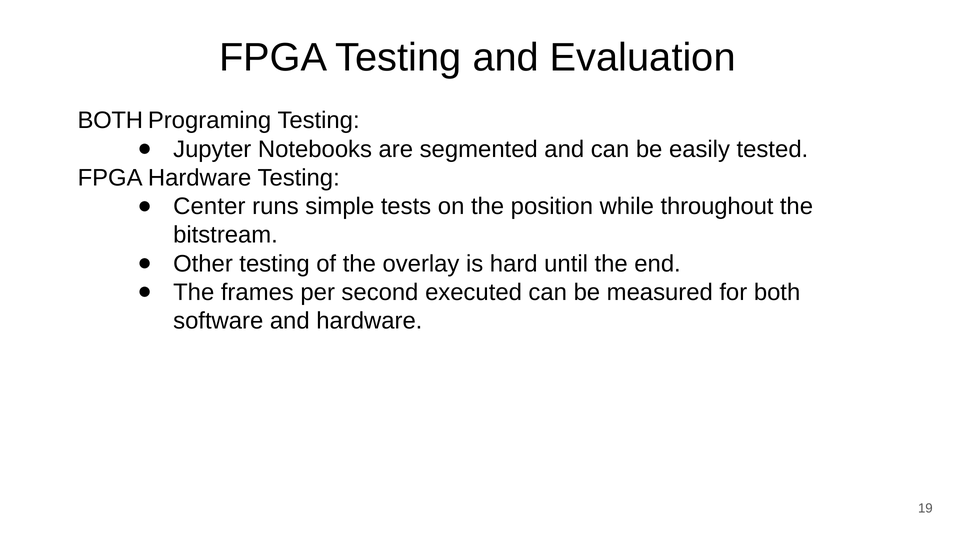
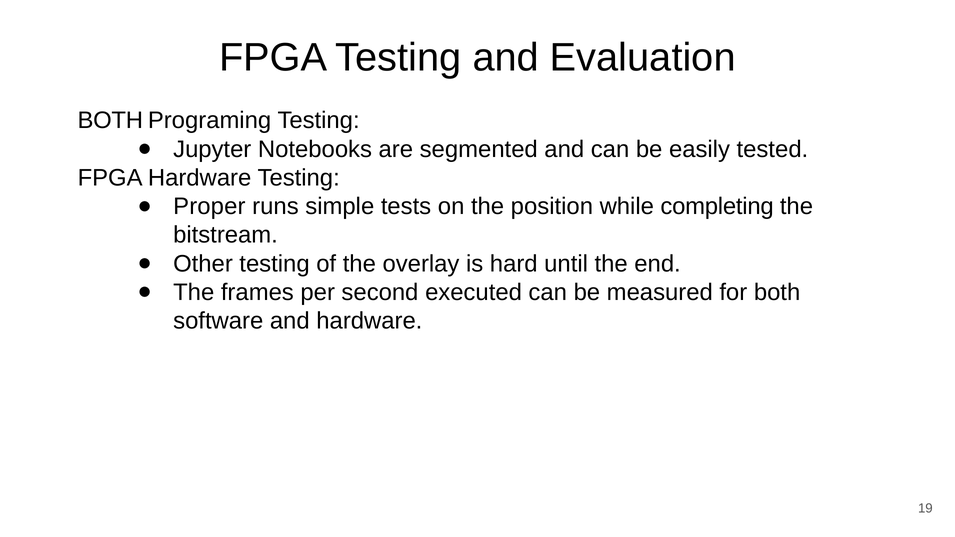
Center: Center -> Proper (209, 207)
throughout: throughout -> completing (717, 207)
